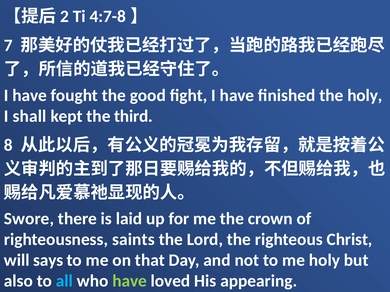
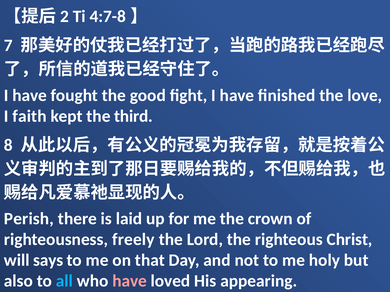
the holy: holy -> love (365, 96)
shall: shall -> faith (30, 116)
Swore: Swore -> Perish (29, 219)
saints: saints -> freely (133, 240)
have colour: light green -> pink (130, 282)
